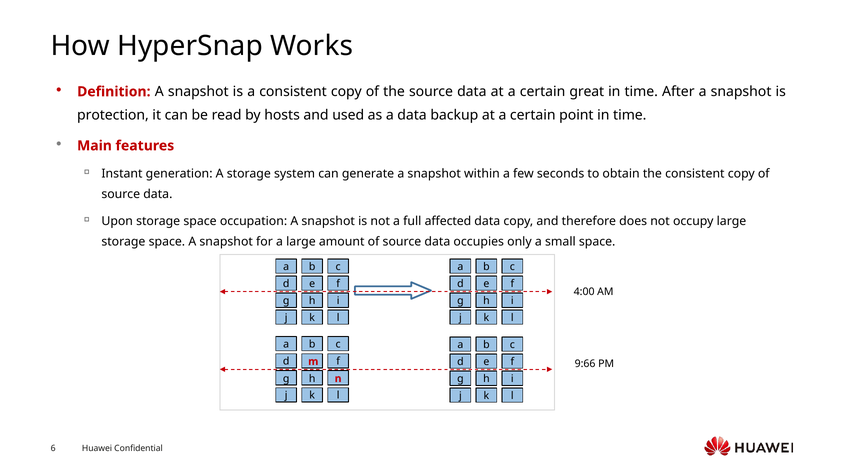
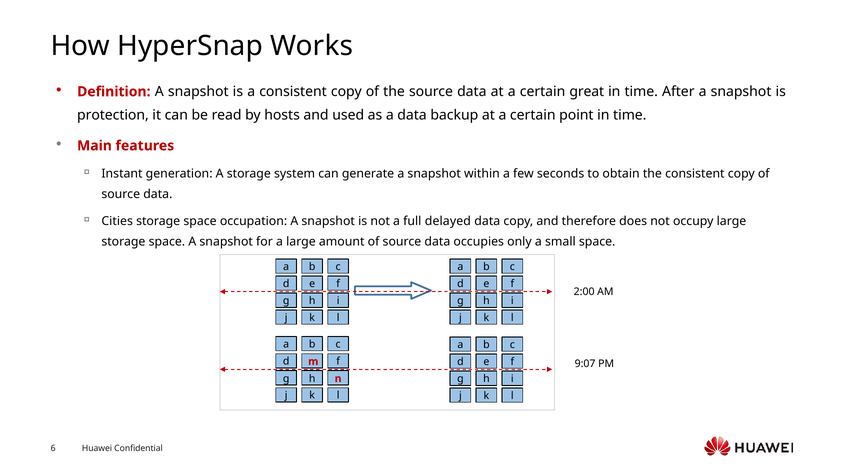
Upon: Upon -> Cities (117, 221)
affected: affected -> delayed (448, 221)
4:00: 4:00 -> 2:00 (584, 292)
9:66: 9:66 -> 9:07 (585, 364)
